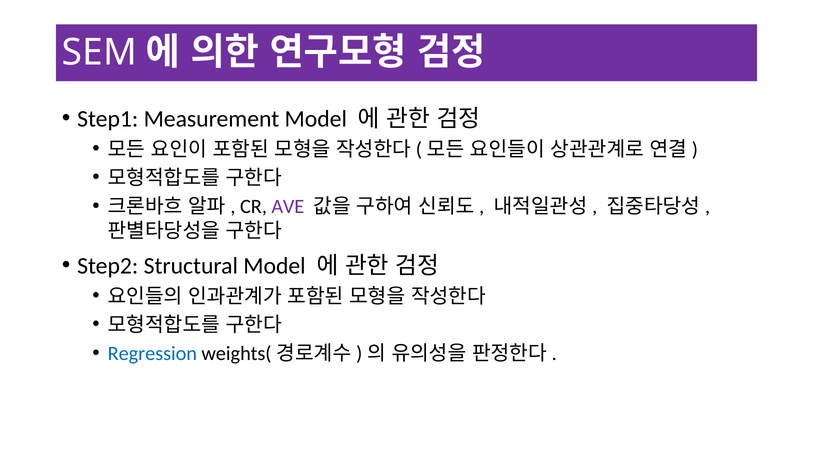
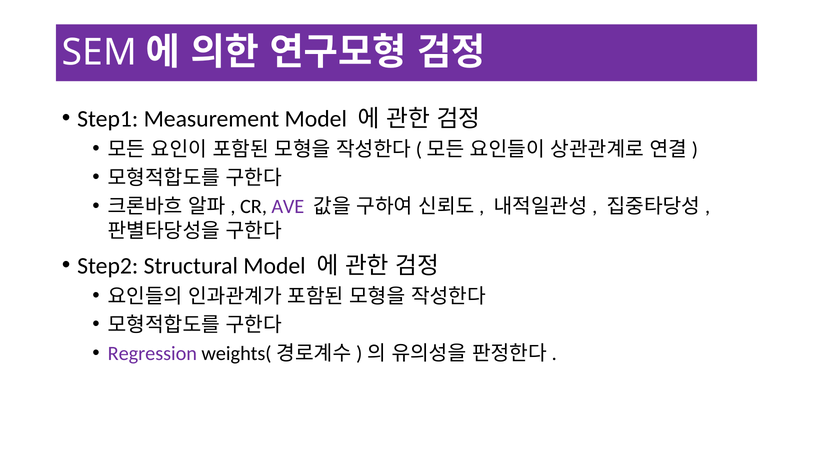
Regression colour: blue -> purple (152, 354)
